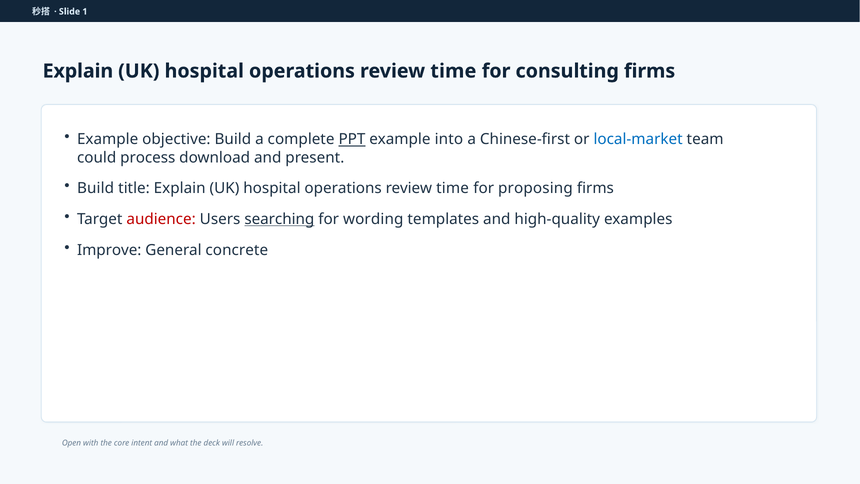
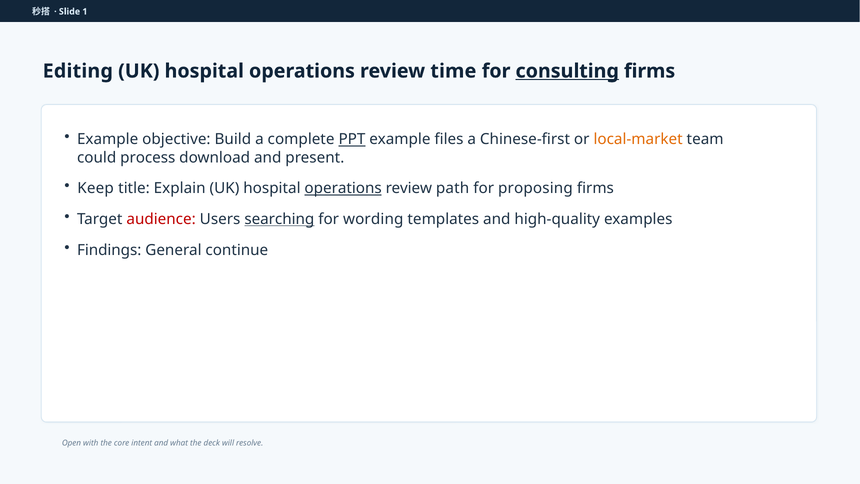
Explain: Explain -> Editing (78, 71)
consulting underline: none -> present (567, 71)
into: into -> files (449, 139)
local-market colour: blue -> orange (638, 139)
Build: Build -> Keep (96, 188)
operations underline: none -> present (343, 188)
time: time -> path (453, 188)
Improve: Improve -> Findings (109, 250)
concrete: concrete -> continue (237, 250)
